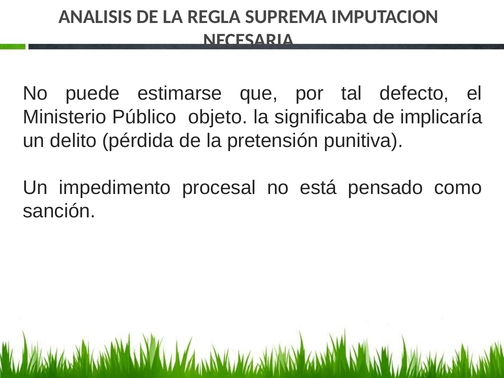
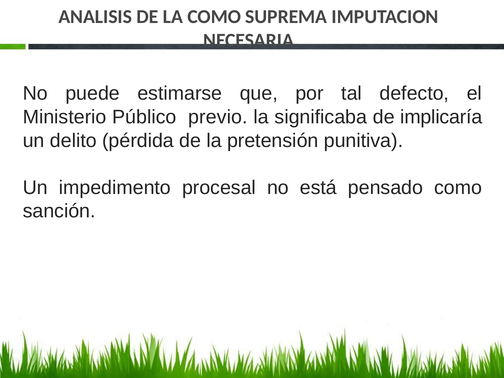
LA REGLA: REGLA -> COMO (214, 17)
objeto: objeto -> previo (218, 117)
